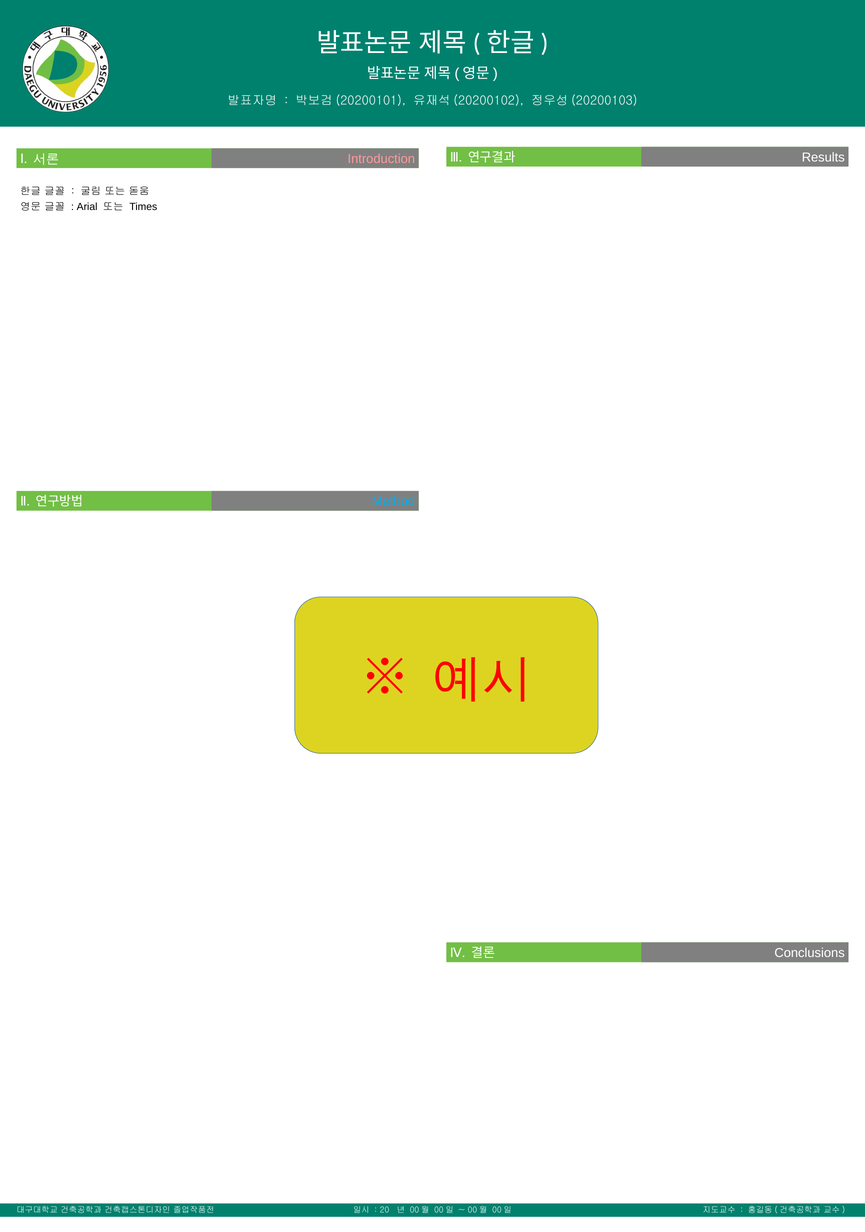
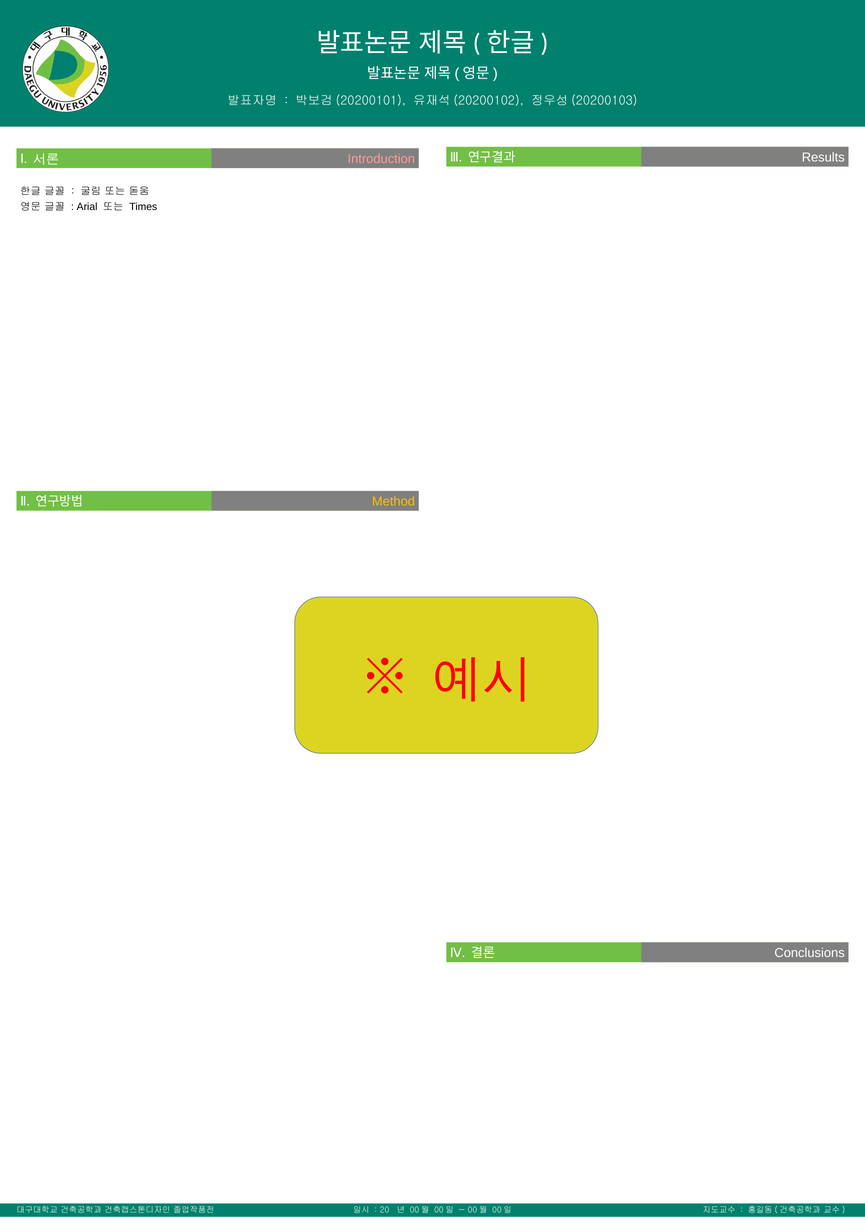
Method colour: light blue -> yellow (394, 501)
